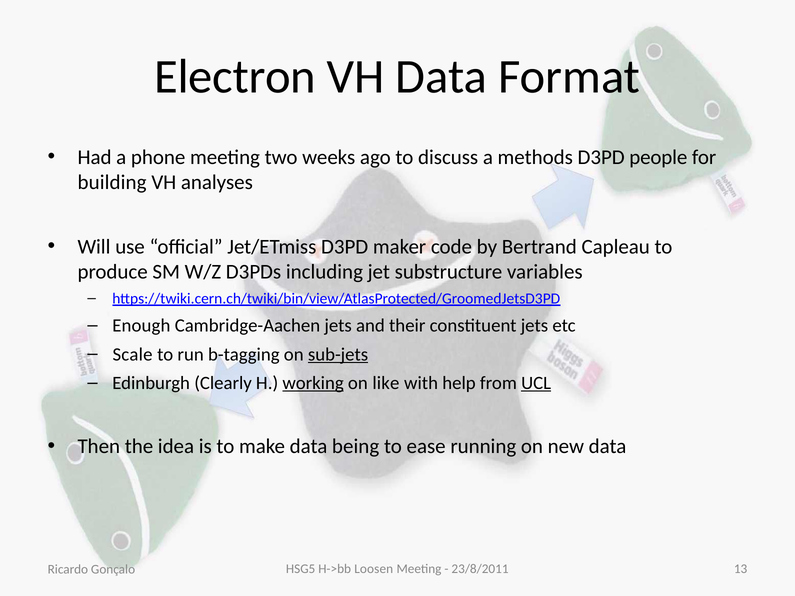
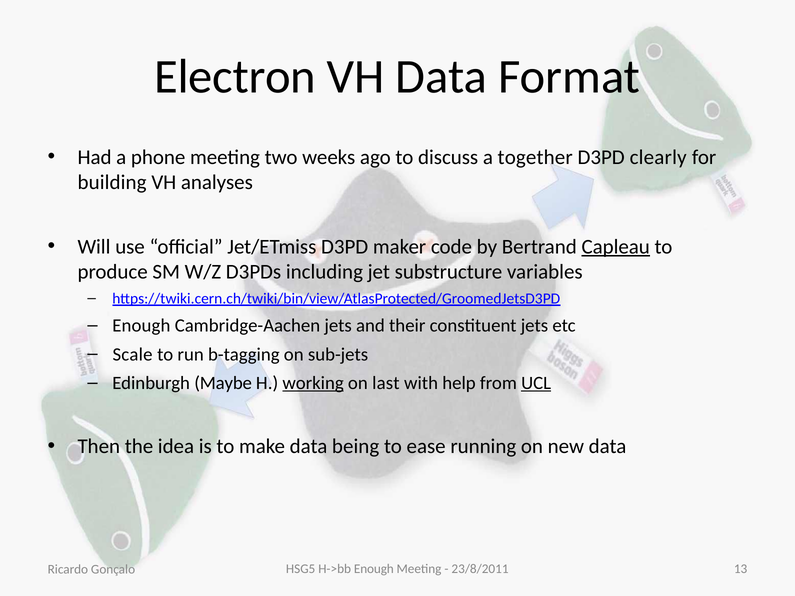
methods: methods -> together (535, 157)
people: people -> clearly (658, 157)
Capleau underline: none -> present (616, 247)
sub-jets underline: present -> none (338, 355)
Clearly: Clearly -> Maybe (223, 383)
like: like -> last (386, 383)
H->bb Loosen: Loosen -> Enough (374, 569)
